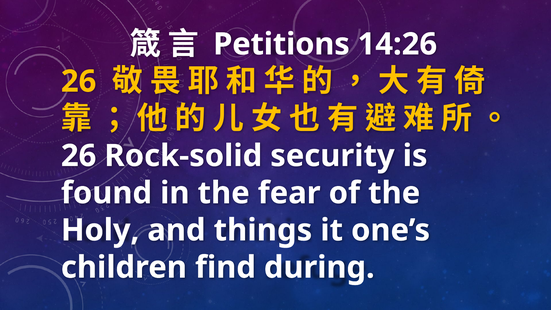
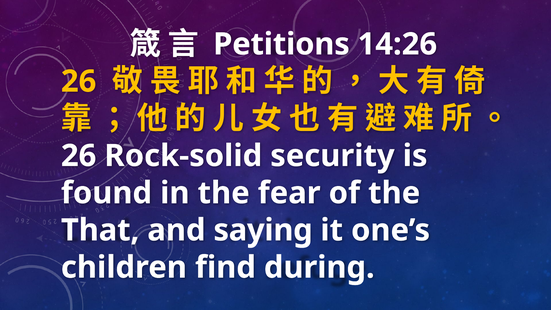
Holy: Holy -> That (100, 230)
things: things -> saying (263, 230)
